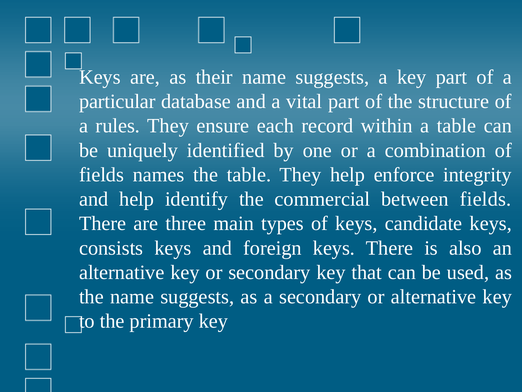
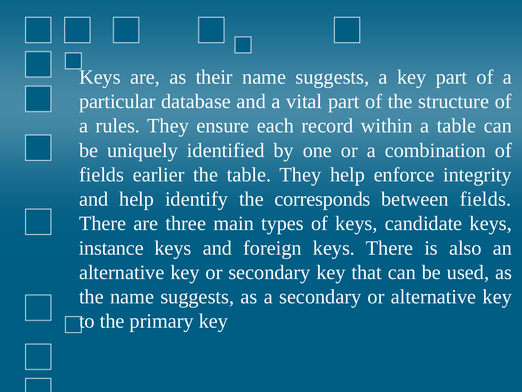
names: names -> earlier (159, 175)
commercial: commercial -> corresponds (323, 199)
consists: consists -> instance (111, 248)
